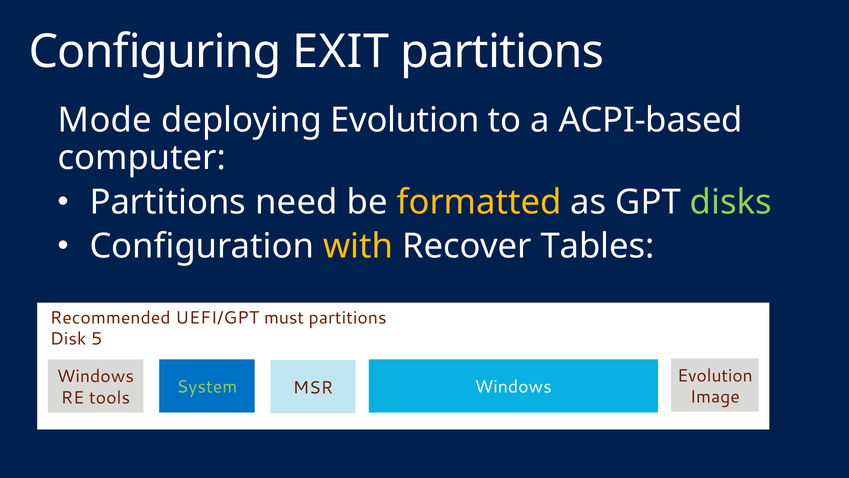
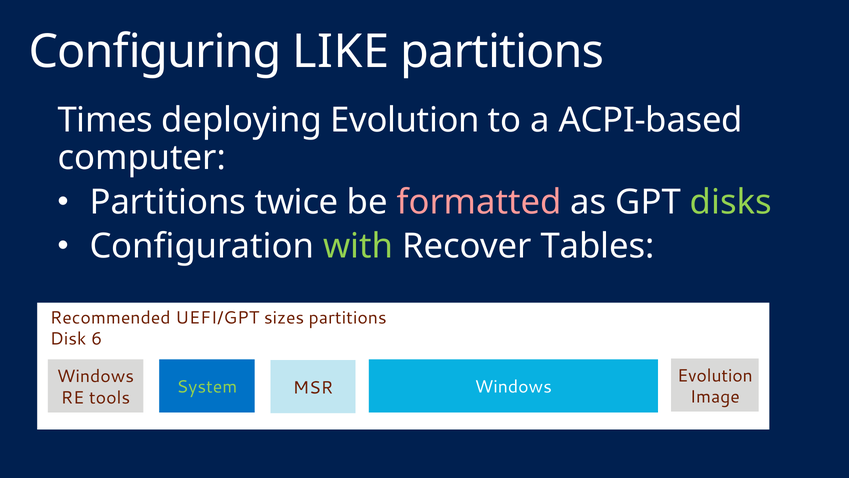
EXIT: EXIT -> LIKE (341, 52)
Mode: Mode -> Times (105, 120)
need: need -> twice (297, 202)
formatted colour: yellow -> pink (479, 202)
with colour: yellow -> light green (358, 246)
must: must -> sizes (284, 317)
5: 5 -> 6 (97, 339)
